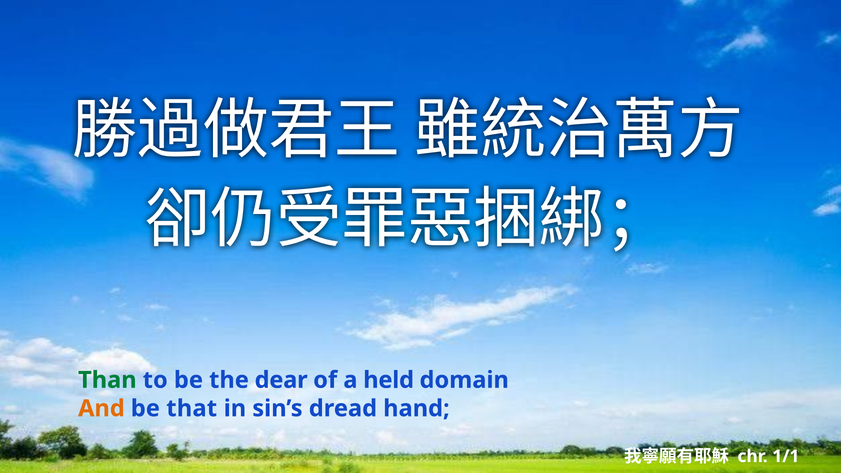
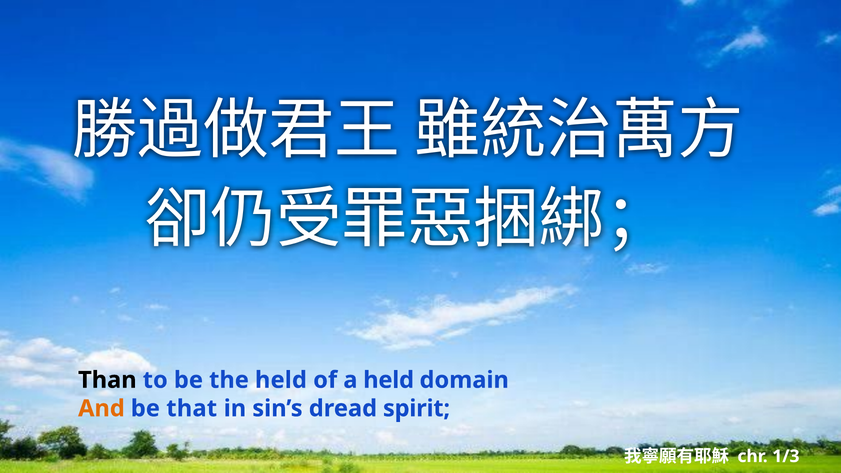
Than colour: green -> black (107, 380)
the dear: dear -> held (281, 380)
hand: hand -> spirit (417, 409)
1/1: 1/1 -> 1/3 (786, 456)
